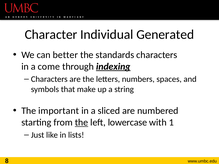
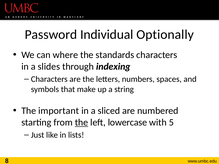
Character: Character -> Password (51, 35)
Generated: Generated -> Optionally (165, 35)
better: better -> where (65, 55)
come: come -> slides (49, 67)
indexing underline: present -> none (113, 67)
1: 1 -> 5 (171, 123)
